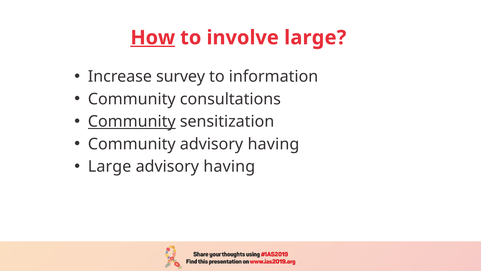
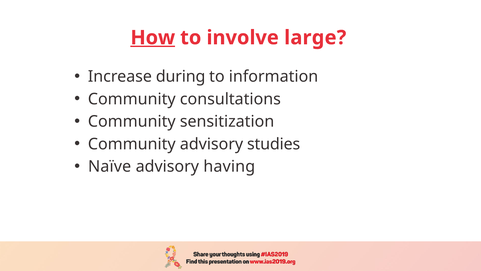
survey: survey -> during (181, 76)
Community underline: present -> none (132, 121)
Community advisory having: having -> studies (274, 144)
Large: Large -> Naïve (110, 166)
